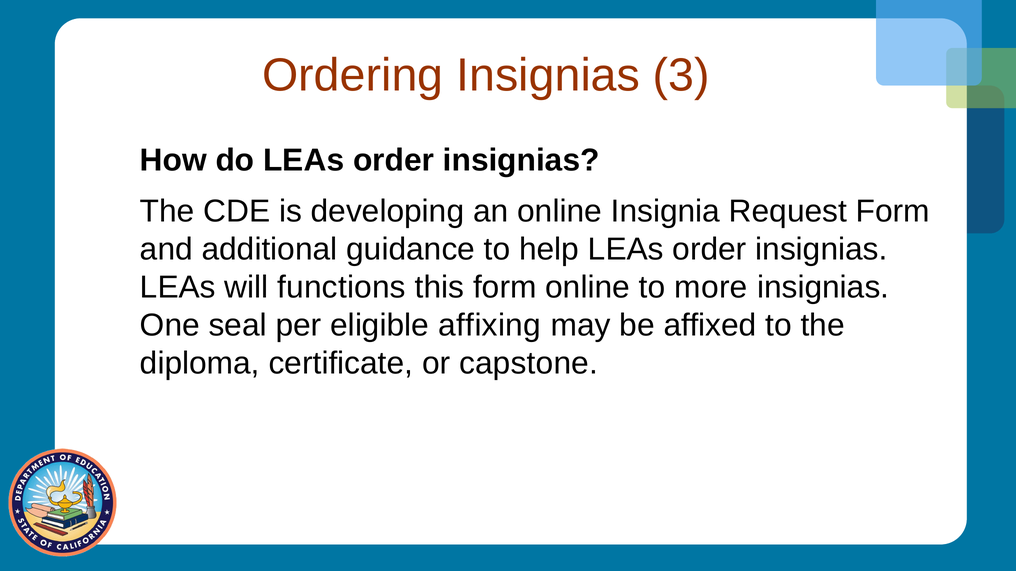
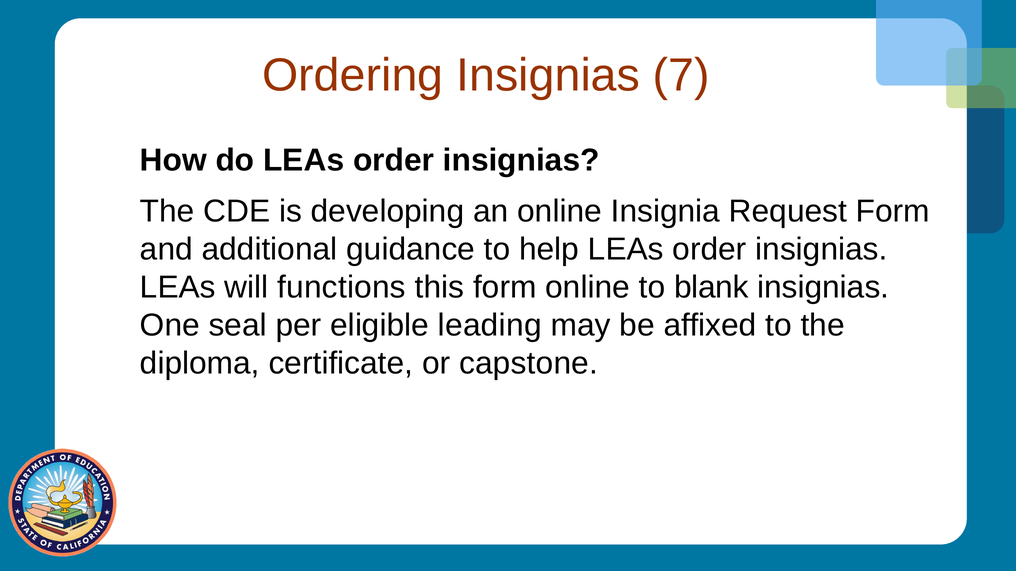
3: 3 -> 7 (681, 75)
more: more -> blank (711, 288)
affixing: affixing -> leading (490, 326)
